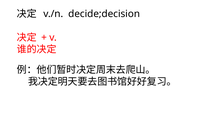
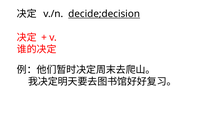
decide;decision underline: none -> present (104, 14)
